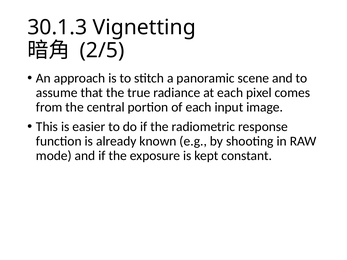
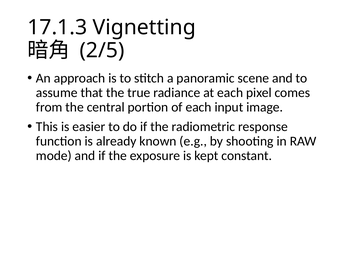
30.1.3: 30.1.3 -> 17.1.3 (57, 27)
